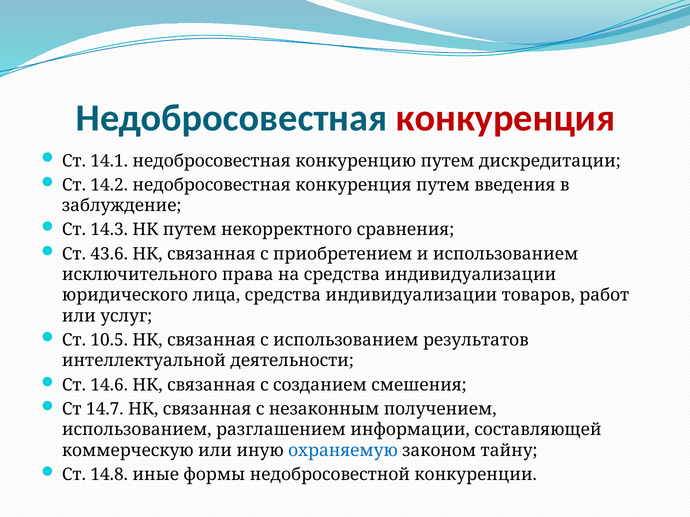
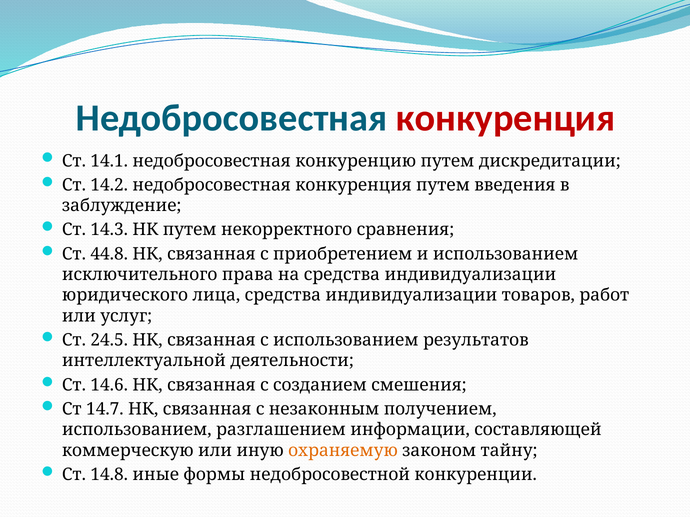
43.6: 43.6 -> 44.8 (109, 254)
10.5: 10.5 -> 24.5 (109, 340)
охраняемую colour: blue -> orange (343, 451)
